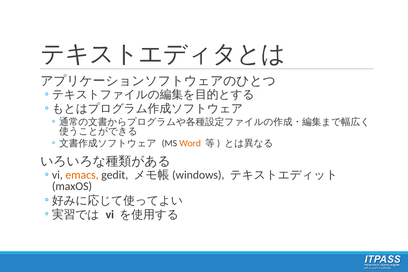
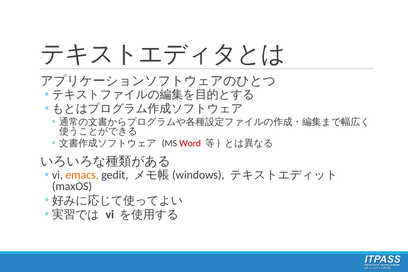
Word colour: orange -> red (190, 143)
